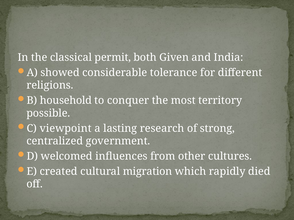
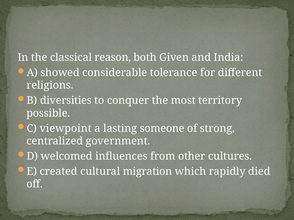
permit: permit -> reason (113, 58)
household: household -> diversities (66, 101)
research: research -> someone (162, 129)
